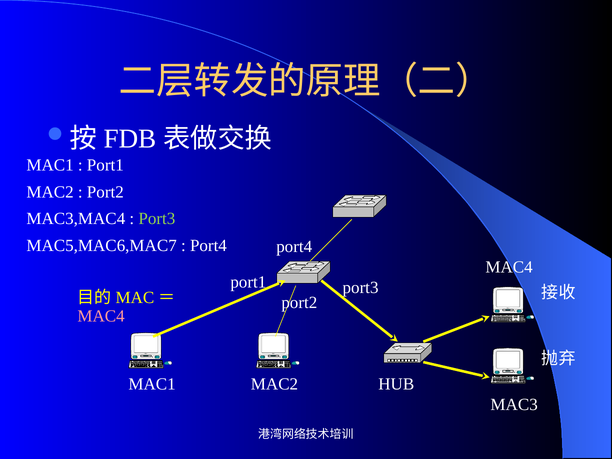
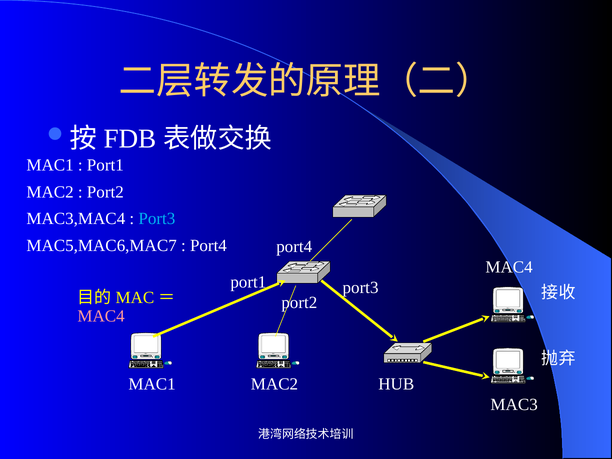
Port3 colour: light green -> light blue (157, 219)
